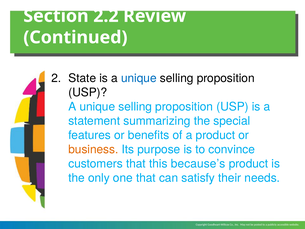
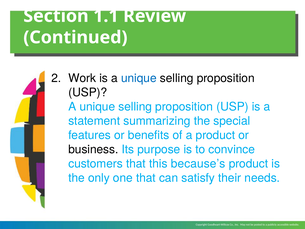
2.2: 2.2 -> 1.1 (106, 16)
State: State -> Work (82, 78)
business colour: orange -> black (93, 149)
